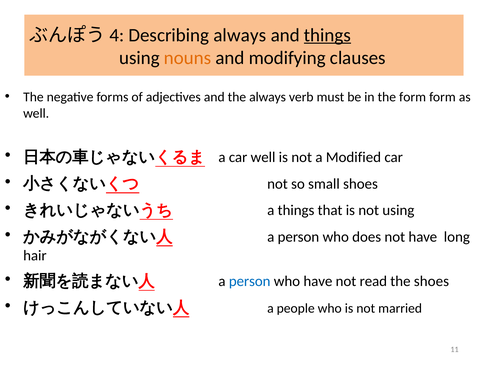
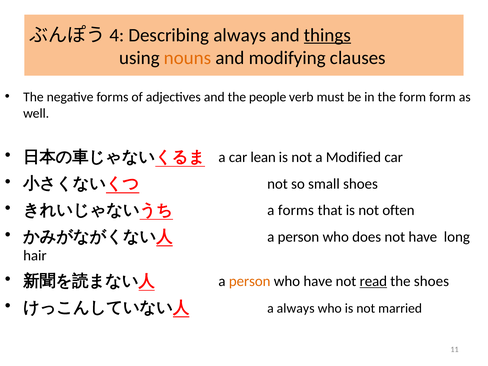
the always: always -> people (268, 97)
car well: well -> lean (263, 157)
a things: things -> forms (296, 210)
not using: using -> often (398, 210)
person colour: blue -> orange (250, 281)
read underline: none -> present (373, 281)
a people: people -> always (296, 308)
